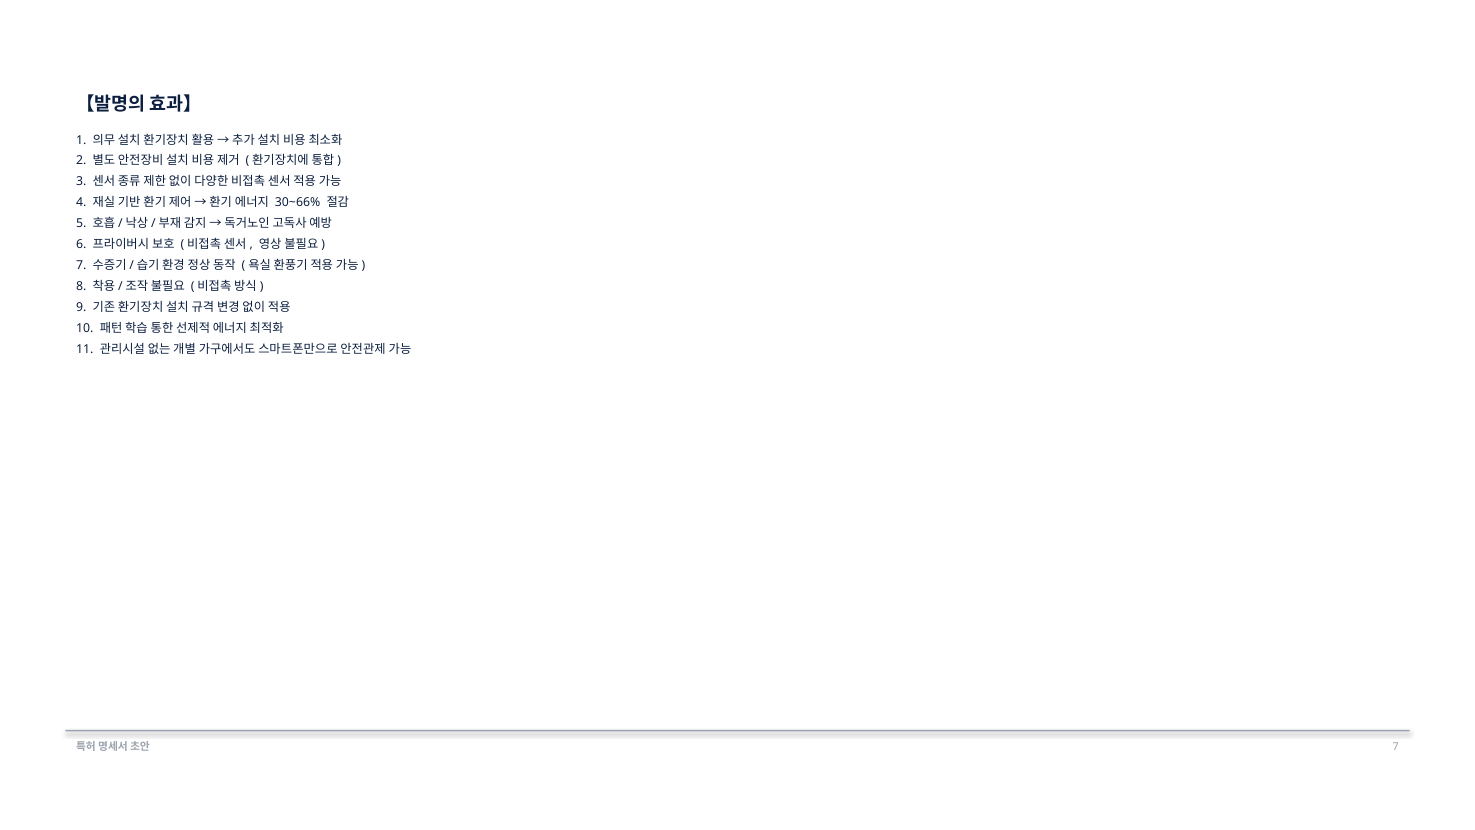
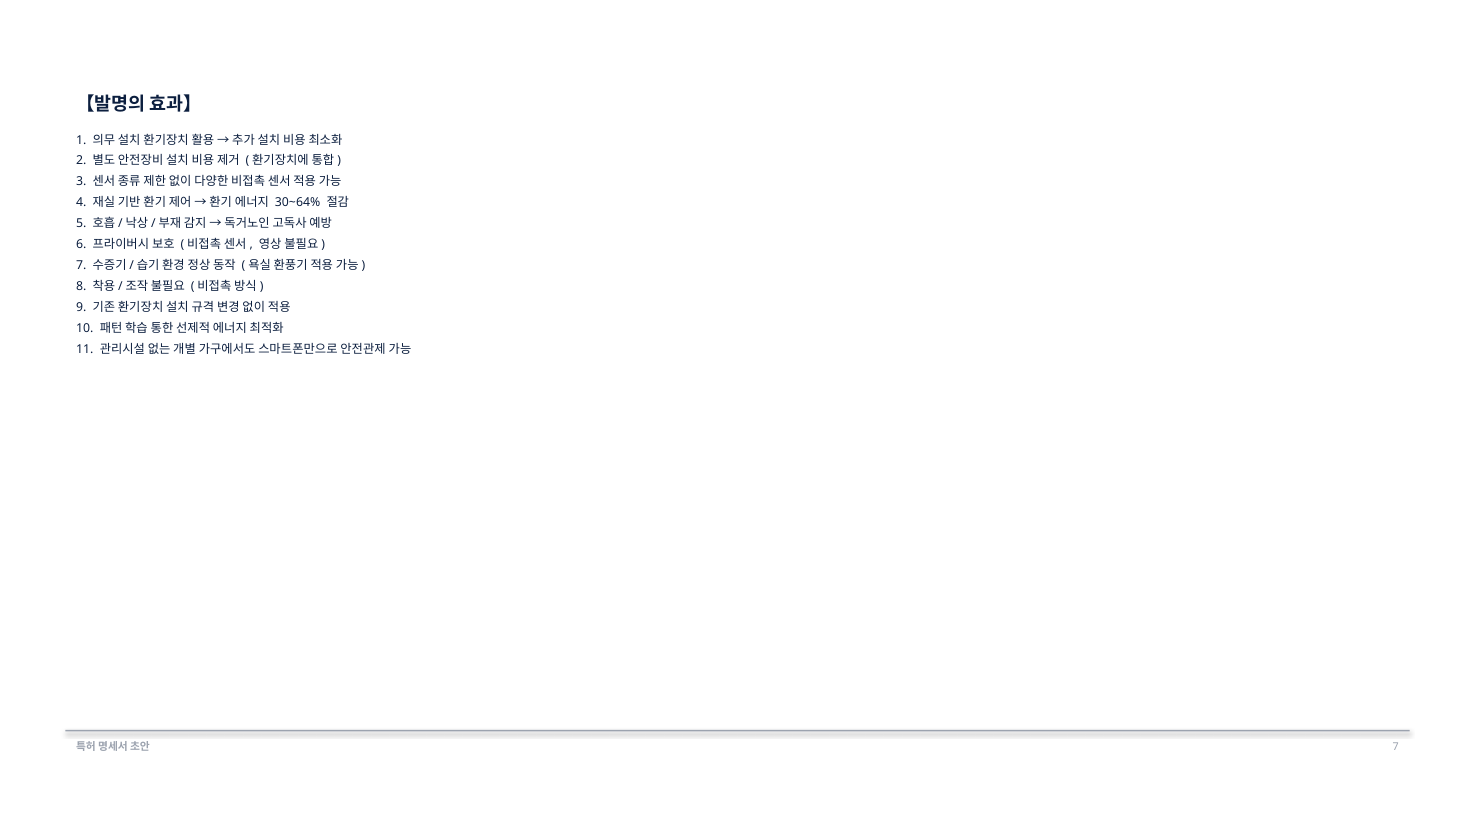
30~66%: 30~66% -> 30~64% (298, 203)
